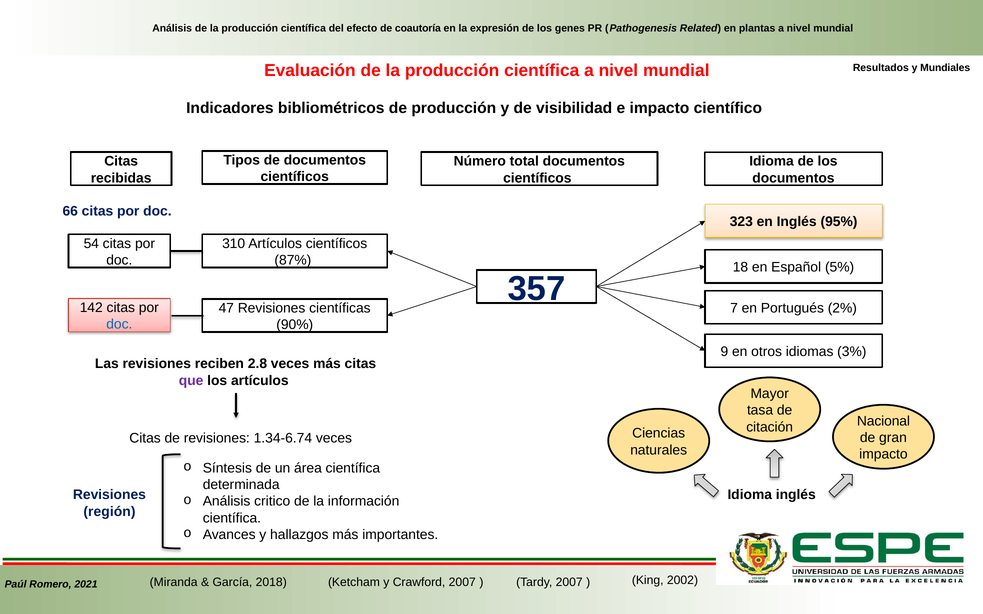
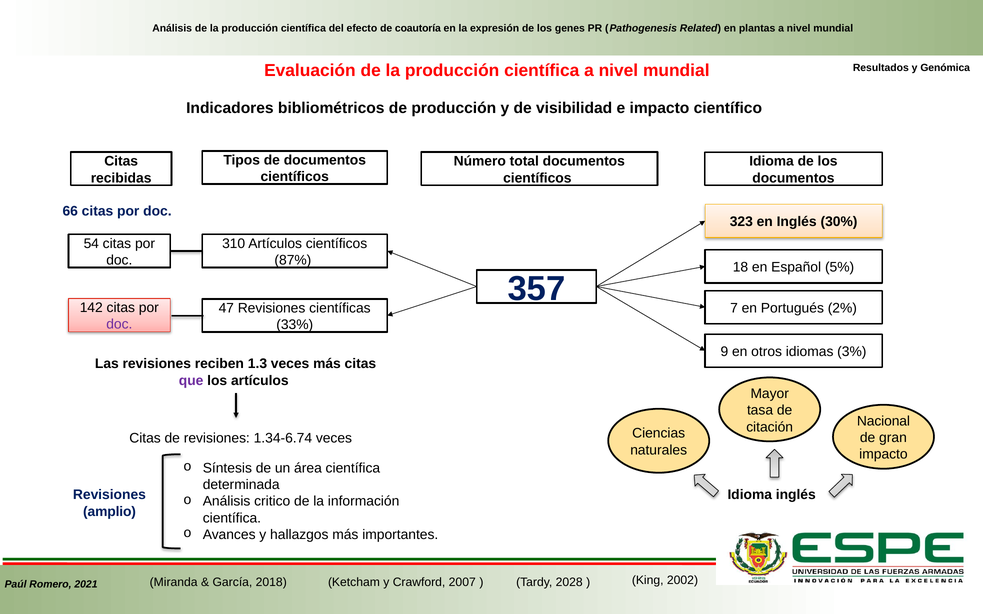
Mundiales: Mundiales -> Genómica (945, 68)
95%: 95% -> 30% (839, 222)
doc colour: blue -> purple (119, 325)
90%: 90% -> 33% (295, 325)
2.8: 2.8 -> 1.3 (257, 364)
región: región -> amplio (110, 512)
Tardy 2007: 2007 -> 2028 (569, 582)
